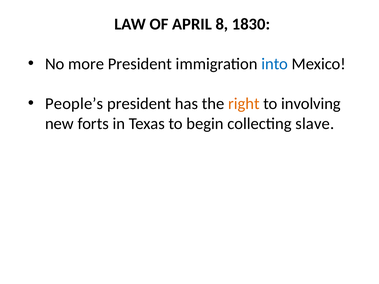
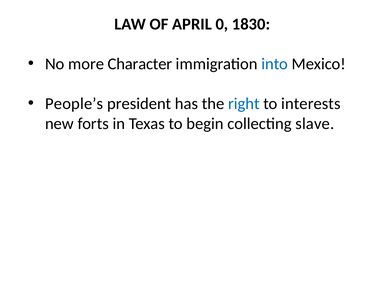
8: 8 -> 0 (222, 24)
more President: President -> Character (140, 64)
right colour: orange -> blue (244, 104)
involving: involving -> interests (311, 104)
